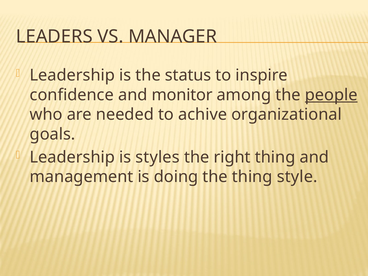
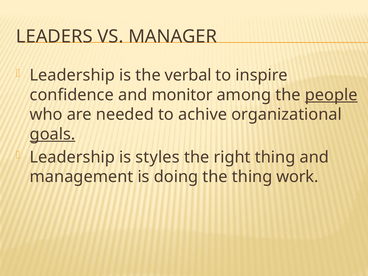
status: status -> verbal (188, 75)
goals underline: none -> present (52, 134)
style: style -> work (297, 177)
